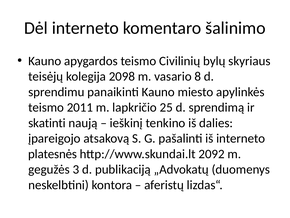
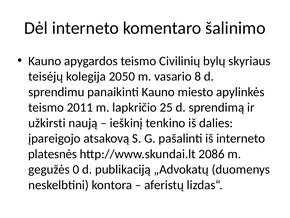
2098: 2098 -> 2050 (122, 76)
skatinti: skatinti -> užkirsti (47, 123)
2092: 2092 -> 2086 (212, 154)
3: 3 -> 0 (76, 169)
